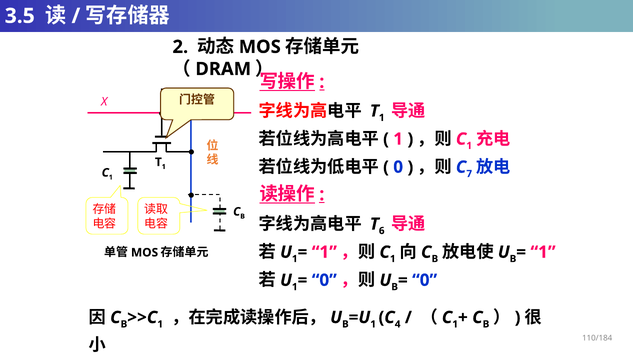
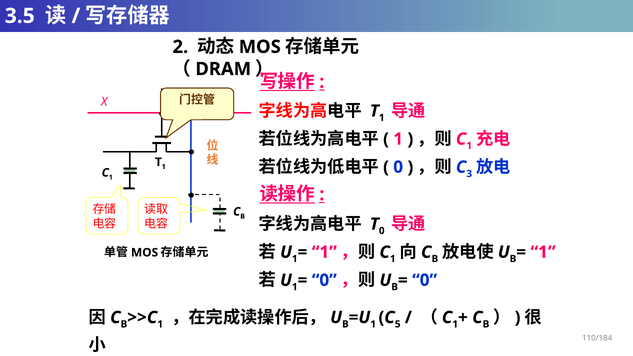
7: 7 -> 3 (469, 174)
6: 6 -> 0 (382, 231)
4: 4 -> 5 (398, 324)
